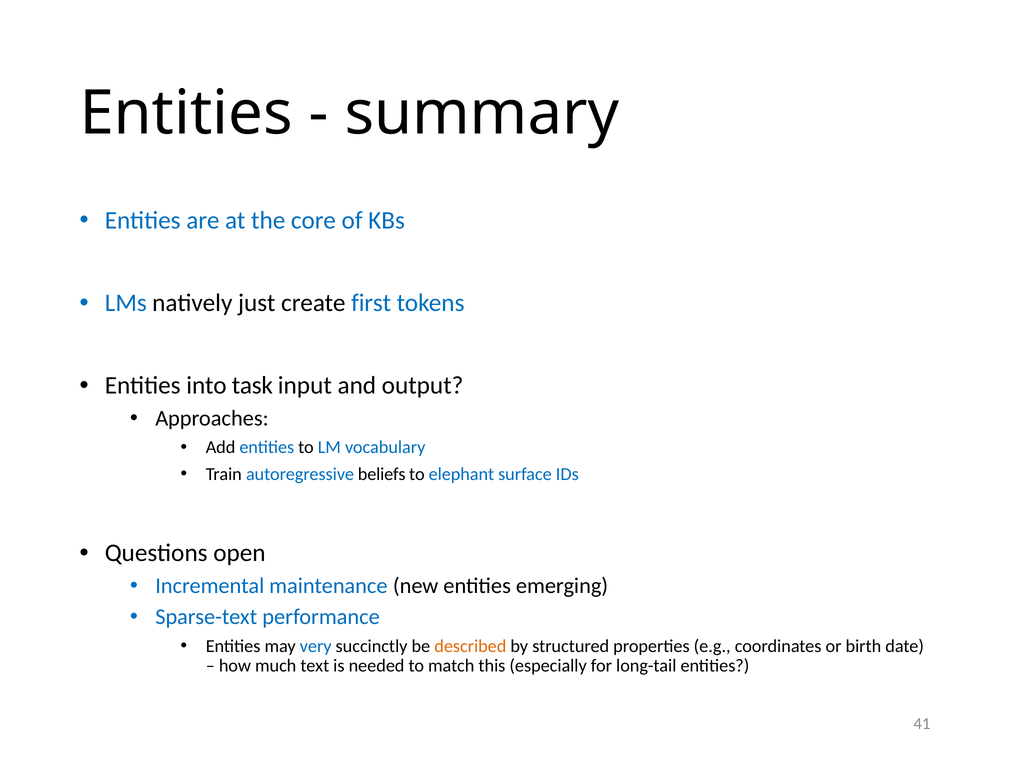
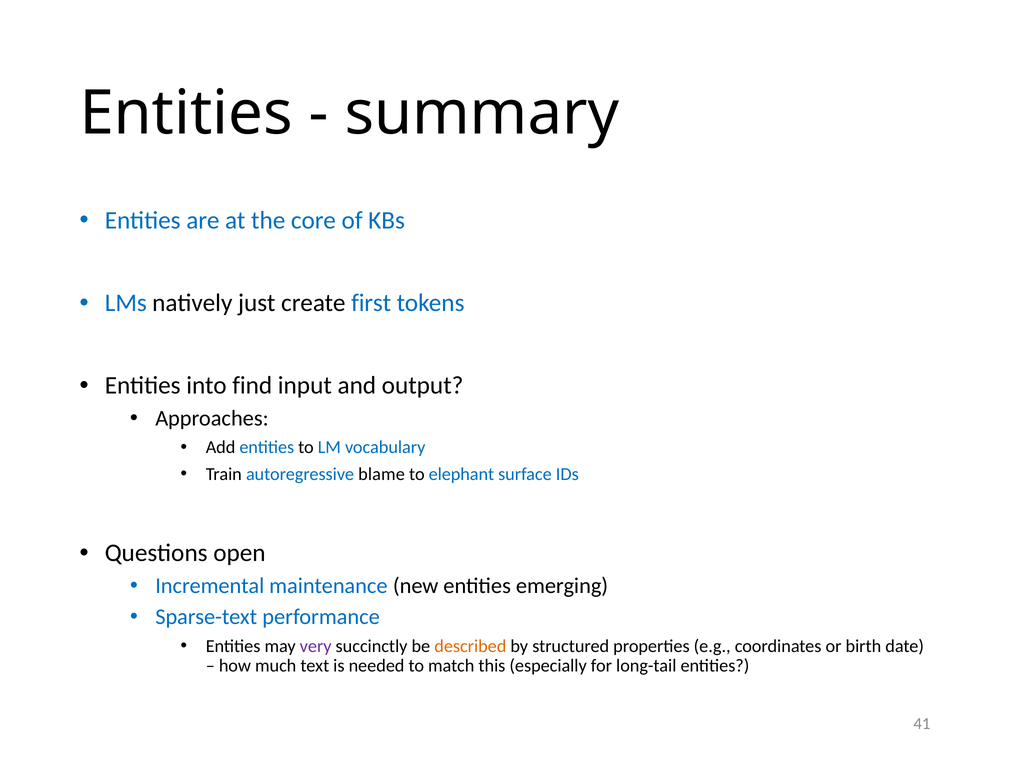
task: task -> find (252, 385)
beliefs: beliefs -> blame (382, 474)
very colour: blue -> purple (316, 646)
